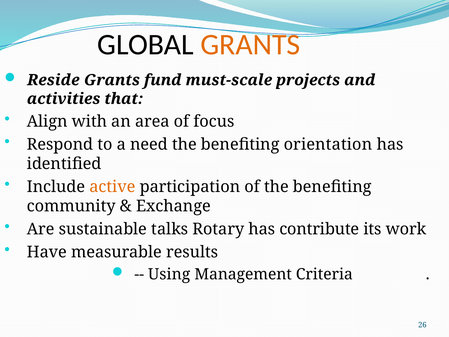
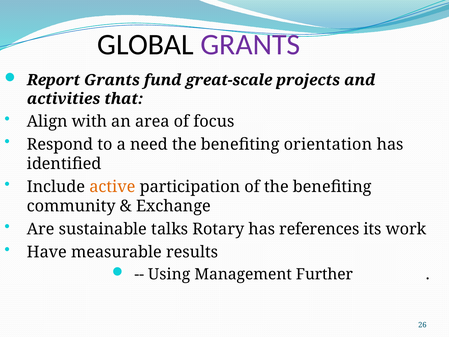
GRANTS colour: orange -> purple (250, 45)
Reside: Reside -> Report (53, 80)
must-scale: must-scale -> great-scale (229, 80)
contribute: contribute -> references (319, 229)
Criteria: Criteria -> Further (324, 274)
